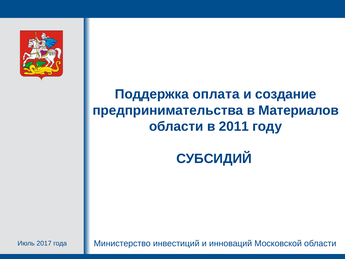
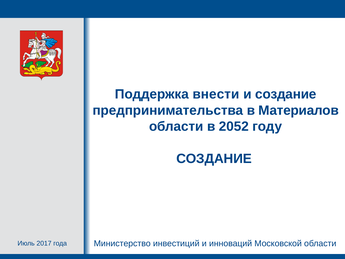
оплата: оплата -> внести (216, 94)
2011: 2011 -> 2052 (234, 126)
СУБСИДИЙ: СУБСИДИЙ -> СОЗДАНИЕ (214, 159)
